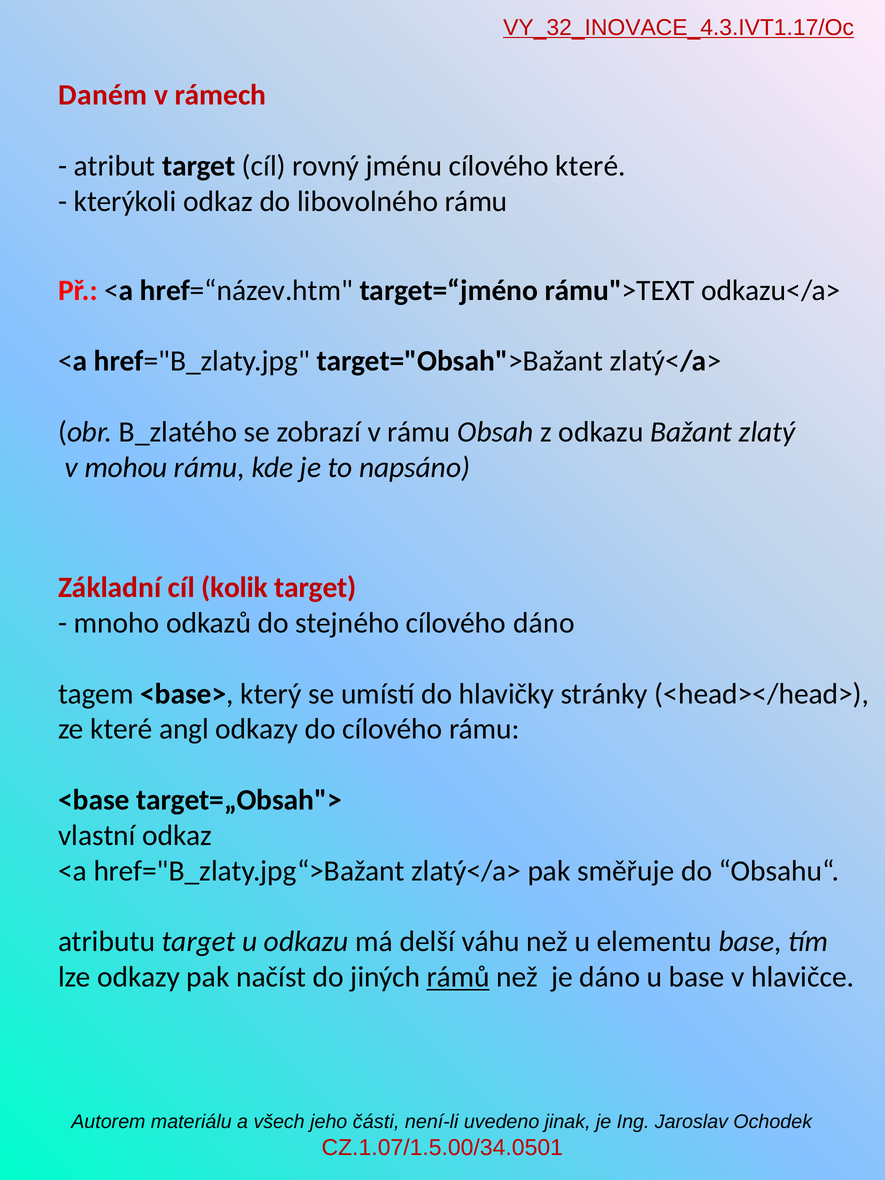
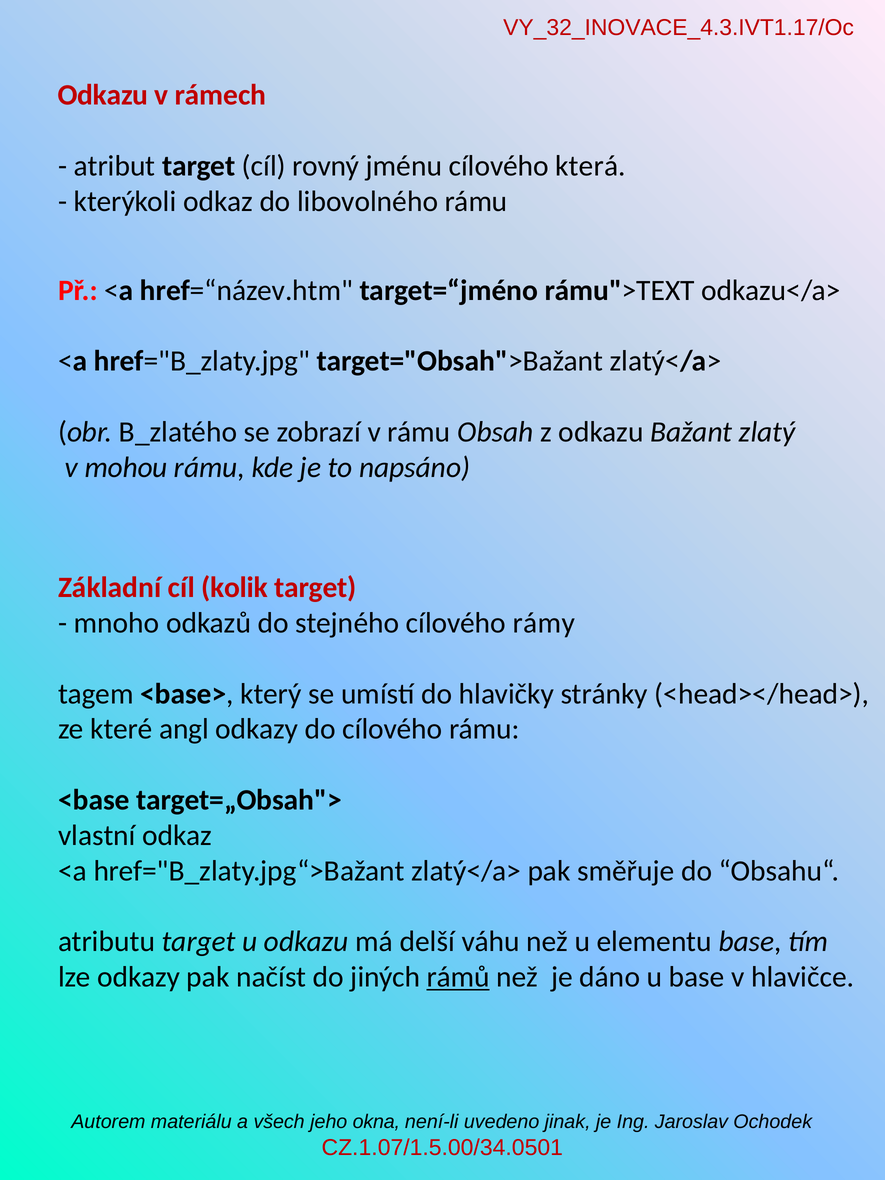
VY_32_INOVACE_4.3.IVT1.17/Oc underline: present -> none (679, 28)
Daném: Daném -> Odkazu (103, 95)
cílového které: které -> která (591, 166)
cílového dáno: dáno -> rámy (544, 623)
části: části -> okna (376, 1122)
